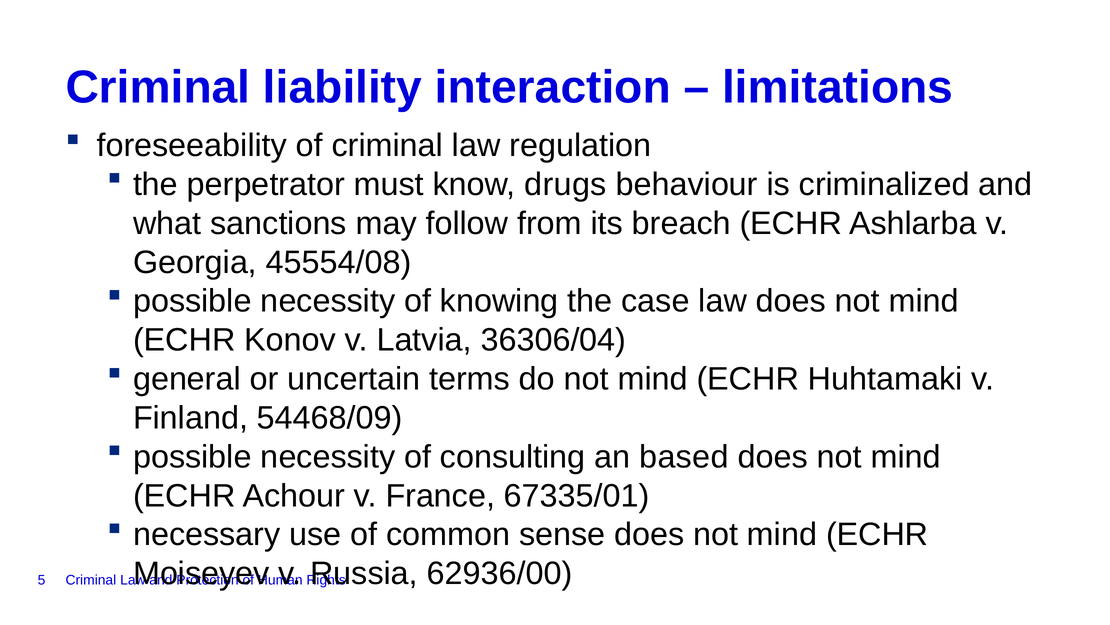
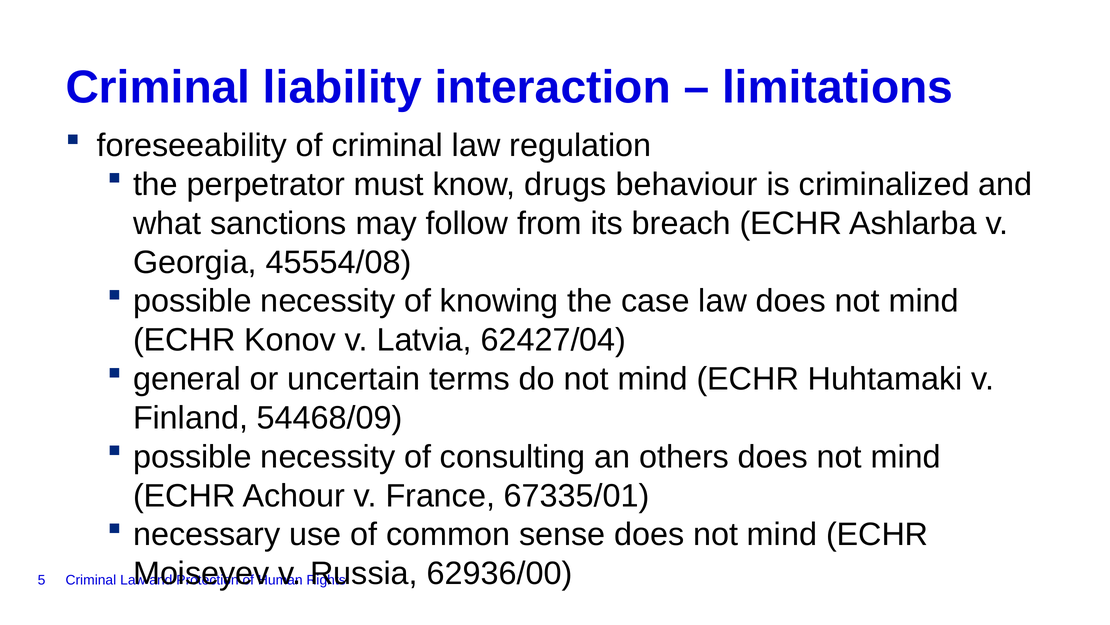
36306/04: 36306/04 -> 62427/04 (553, 340)
based: based -> others (684, 456)
